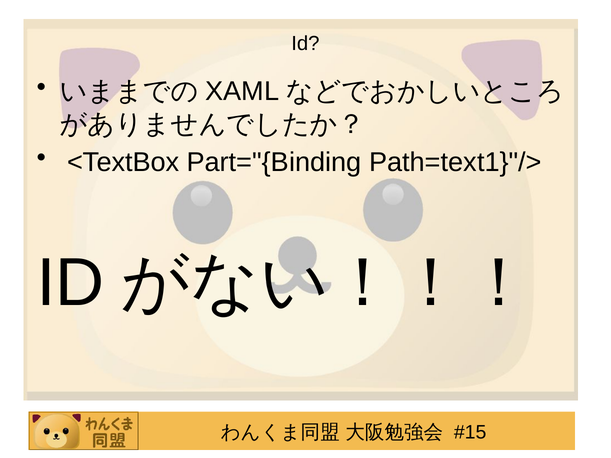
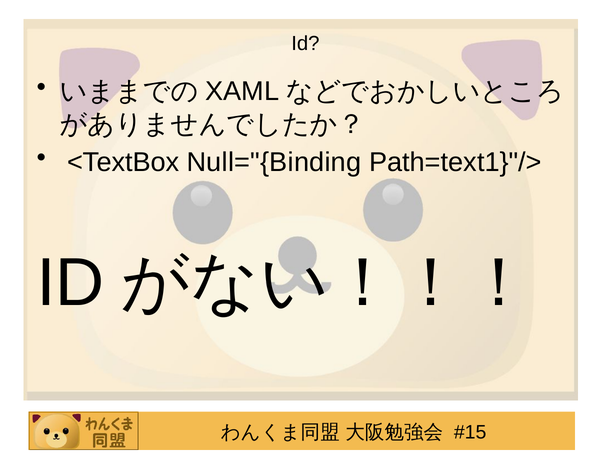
Part="{Binding: Part="{Binding -> Null="{Binding (274, 162)
